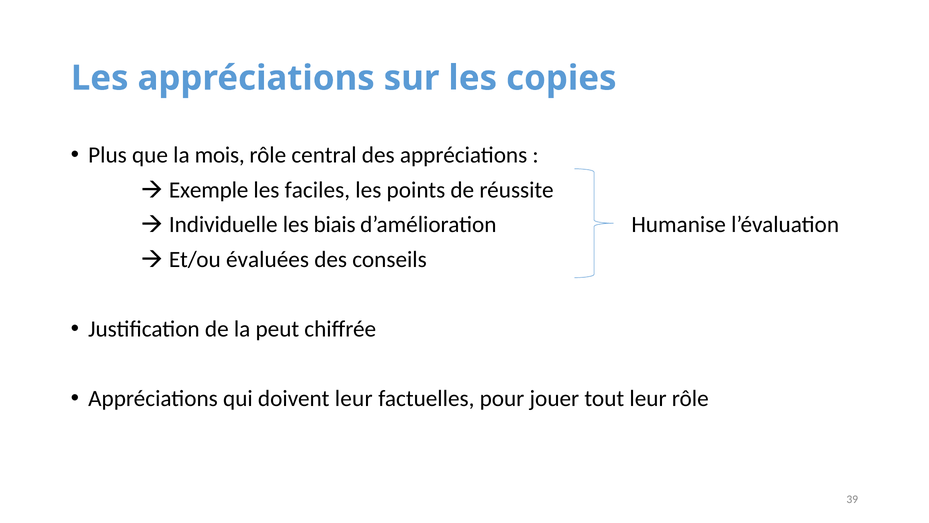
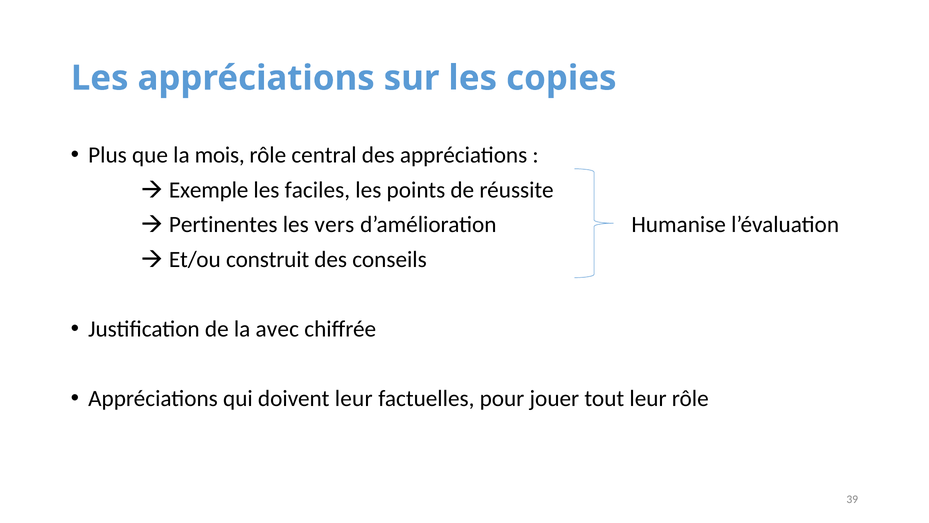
Individuelle: Individuelle -> Pertinentes (223, 225)
biais: biais -> vers (334, 225)
évaluées: évaluées -> construit (268, 259)
peut: peut -> avec (277, 329)
